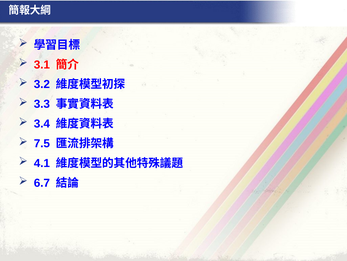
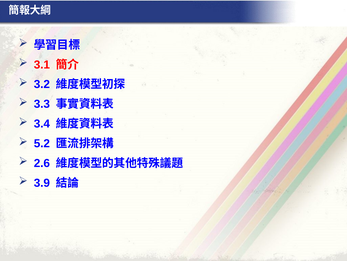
7.5: 7.5 -> 5.2 (42, 143)
4.1: 4.1 -> 2.6 (42, 163)
6.7: 6.7 -> 3.9 (42, 182)
